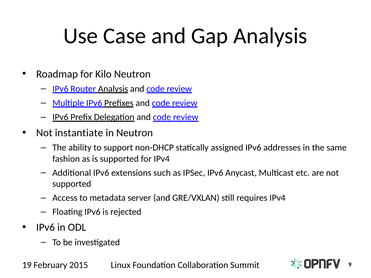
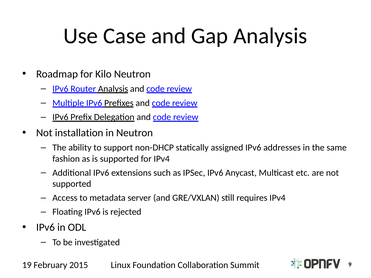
instantiate: instantiate -> installation (79, 133)
